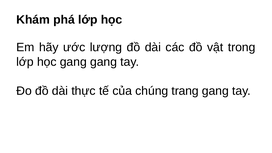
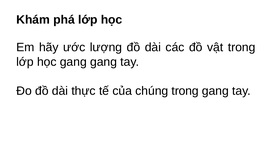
chúng trang: trang -> trong (185, 91)
